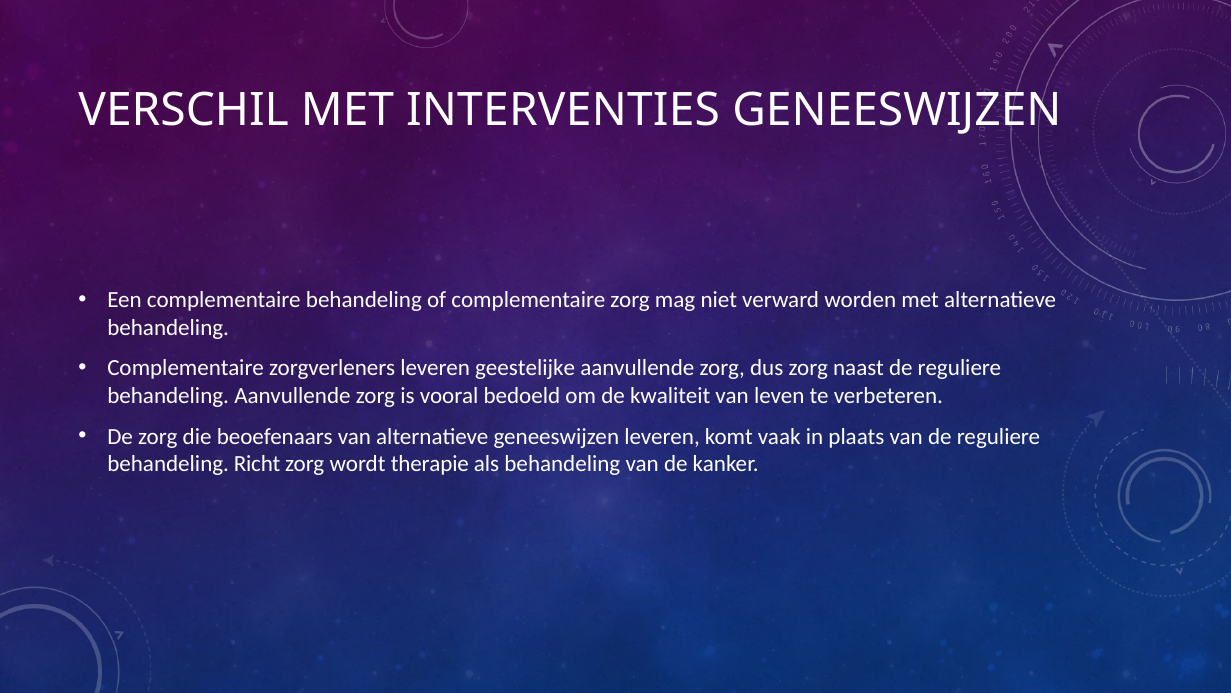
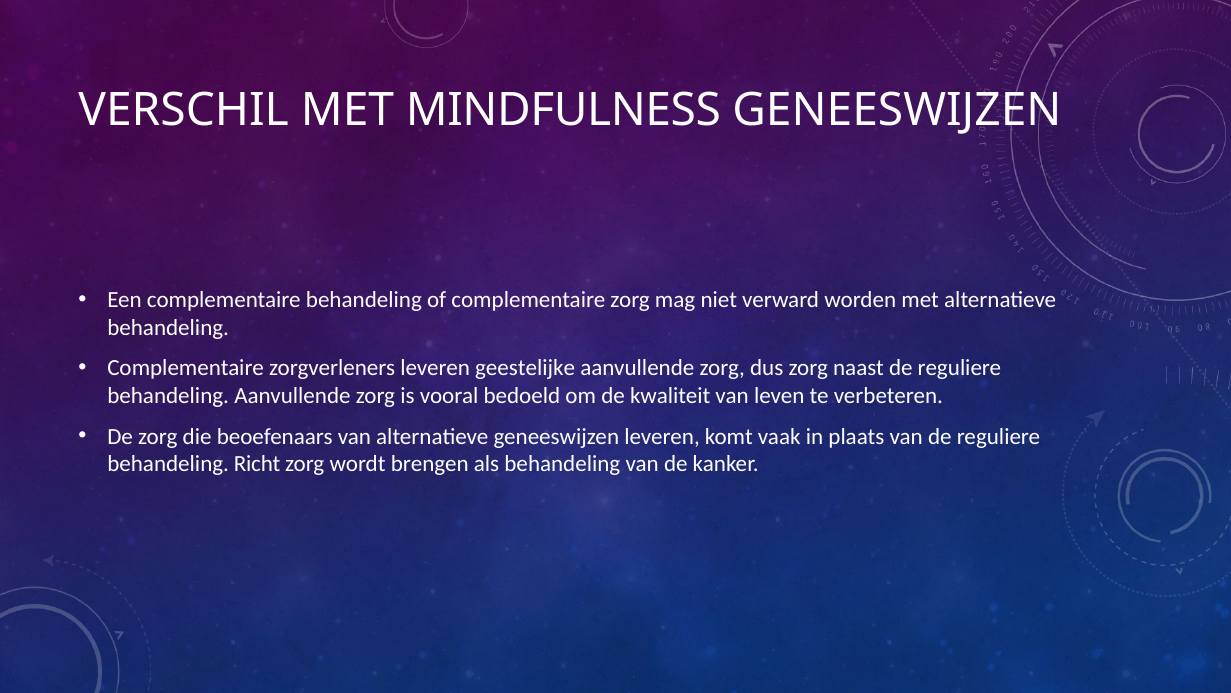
INTERVENTIES: INTERVENTIES -> MINDFULNESS (563, 111)
therapie: therapie -> brengen (430, 464)
